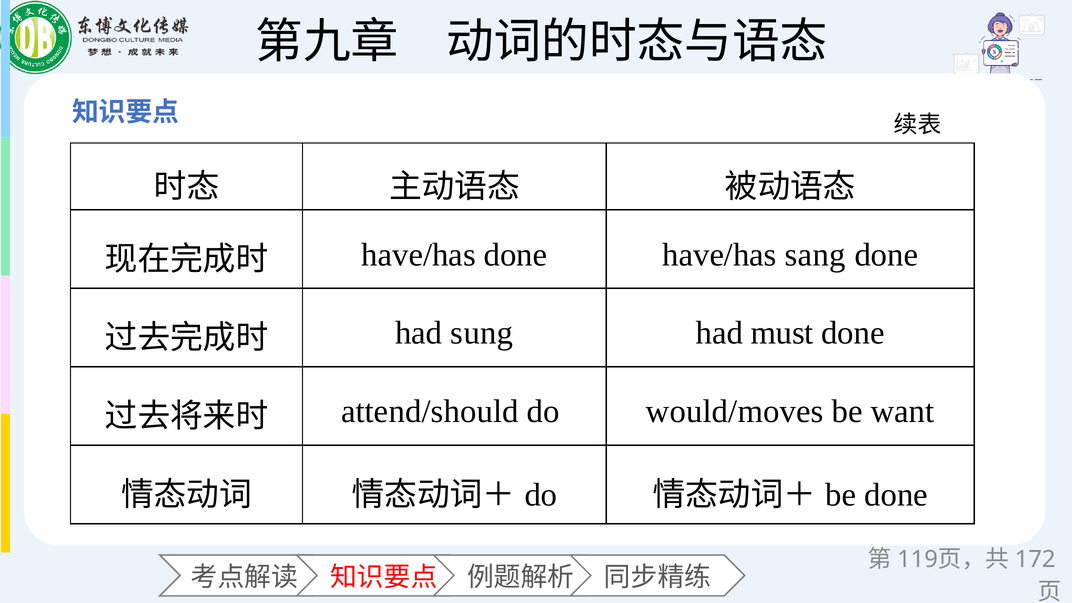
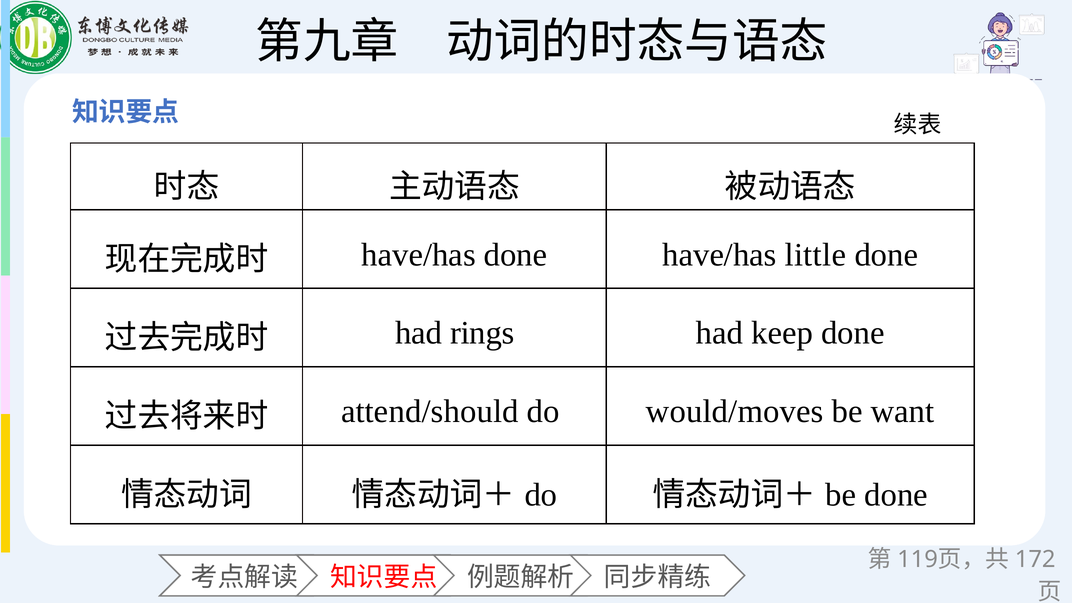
sang: sang -> little (815, 255)
sung: sung -> rings (482, 333)
must: must -> keep (782, 333)
